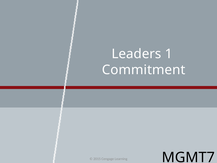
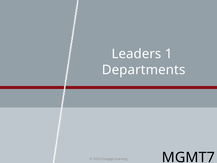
Commitment: Commitment -> Departments (144, 70)
